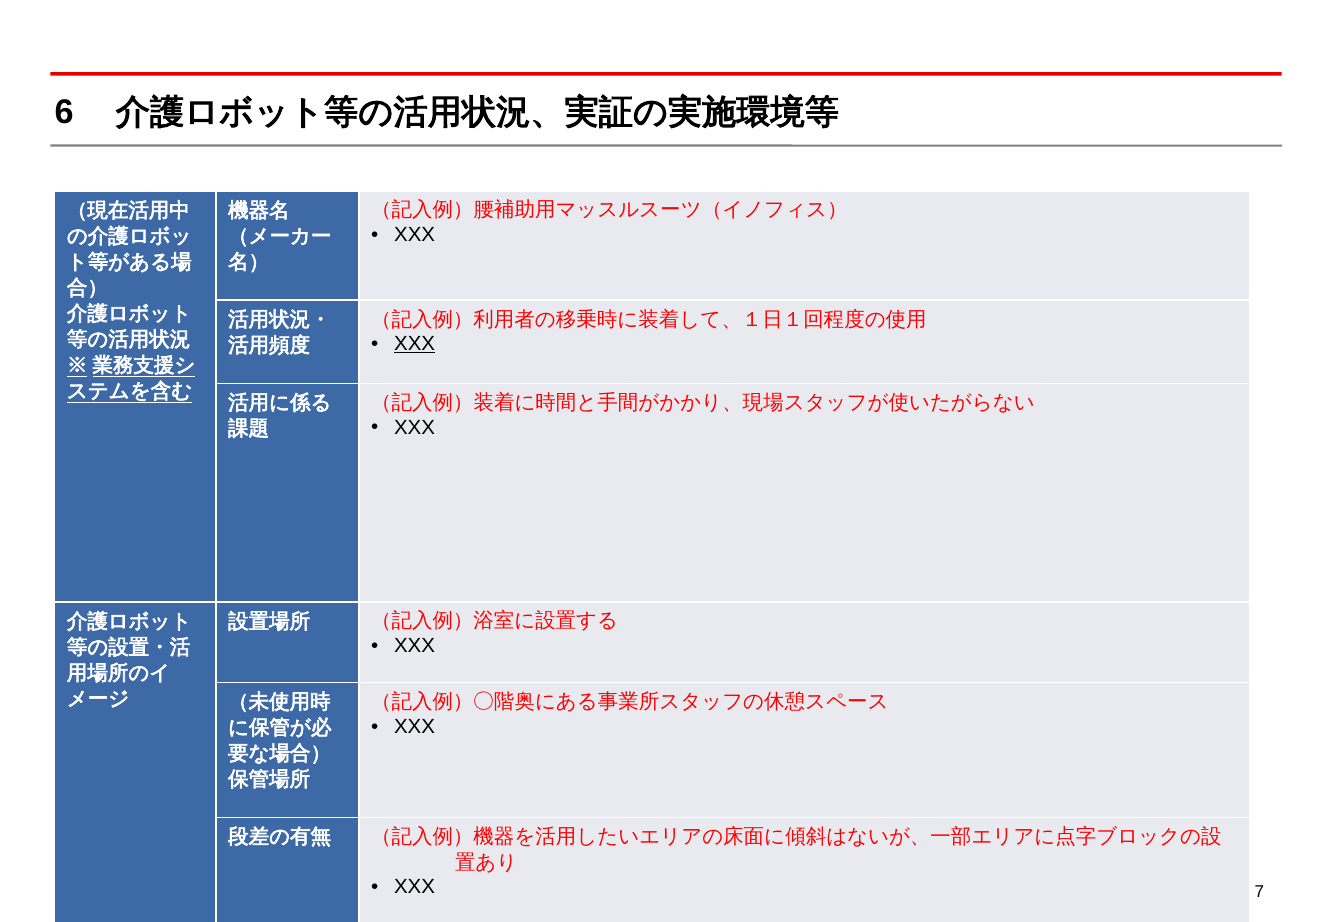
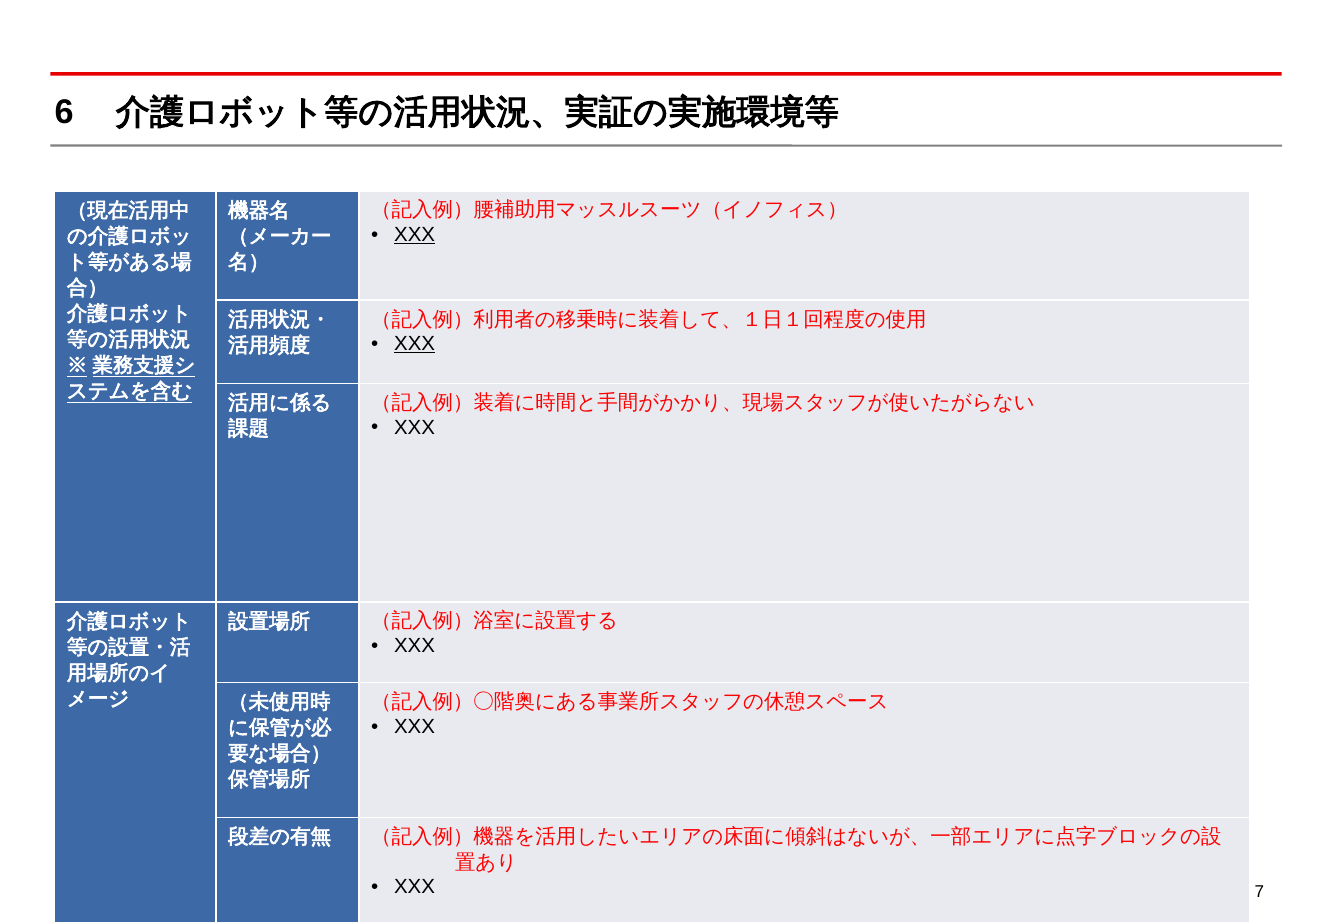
XXX underline: none -> present (415, 235)
